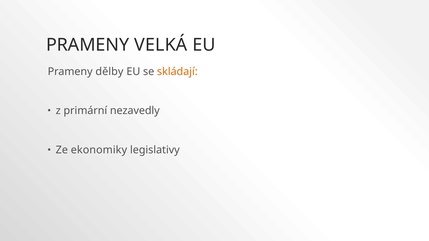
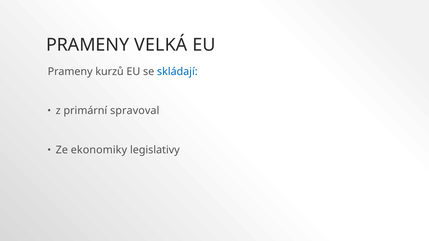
dělby: dělby -> kurzů (110, 72)
skládají colour: orange -> blue (177, 72)
nezavedly: nezavedly -> spravoval (135, 111)
